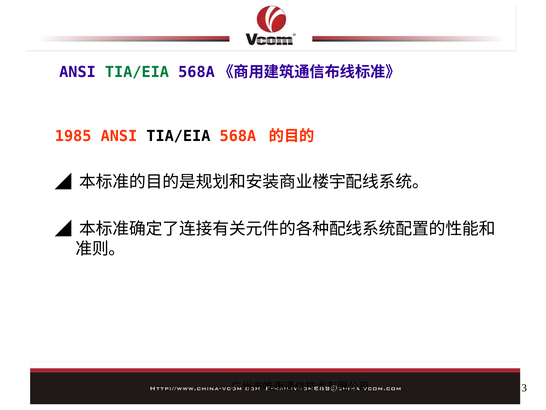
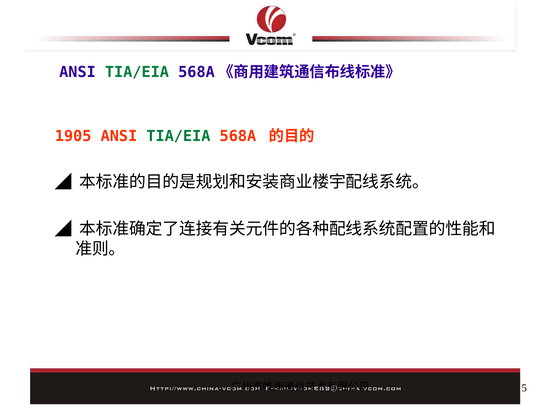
1985: 1985 -> 1905 (73, 136)
TIA/EIA colour: black -> green (178, 136)
3: 3 -> 5 (524, 387)
